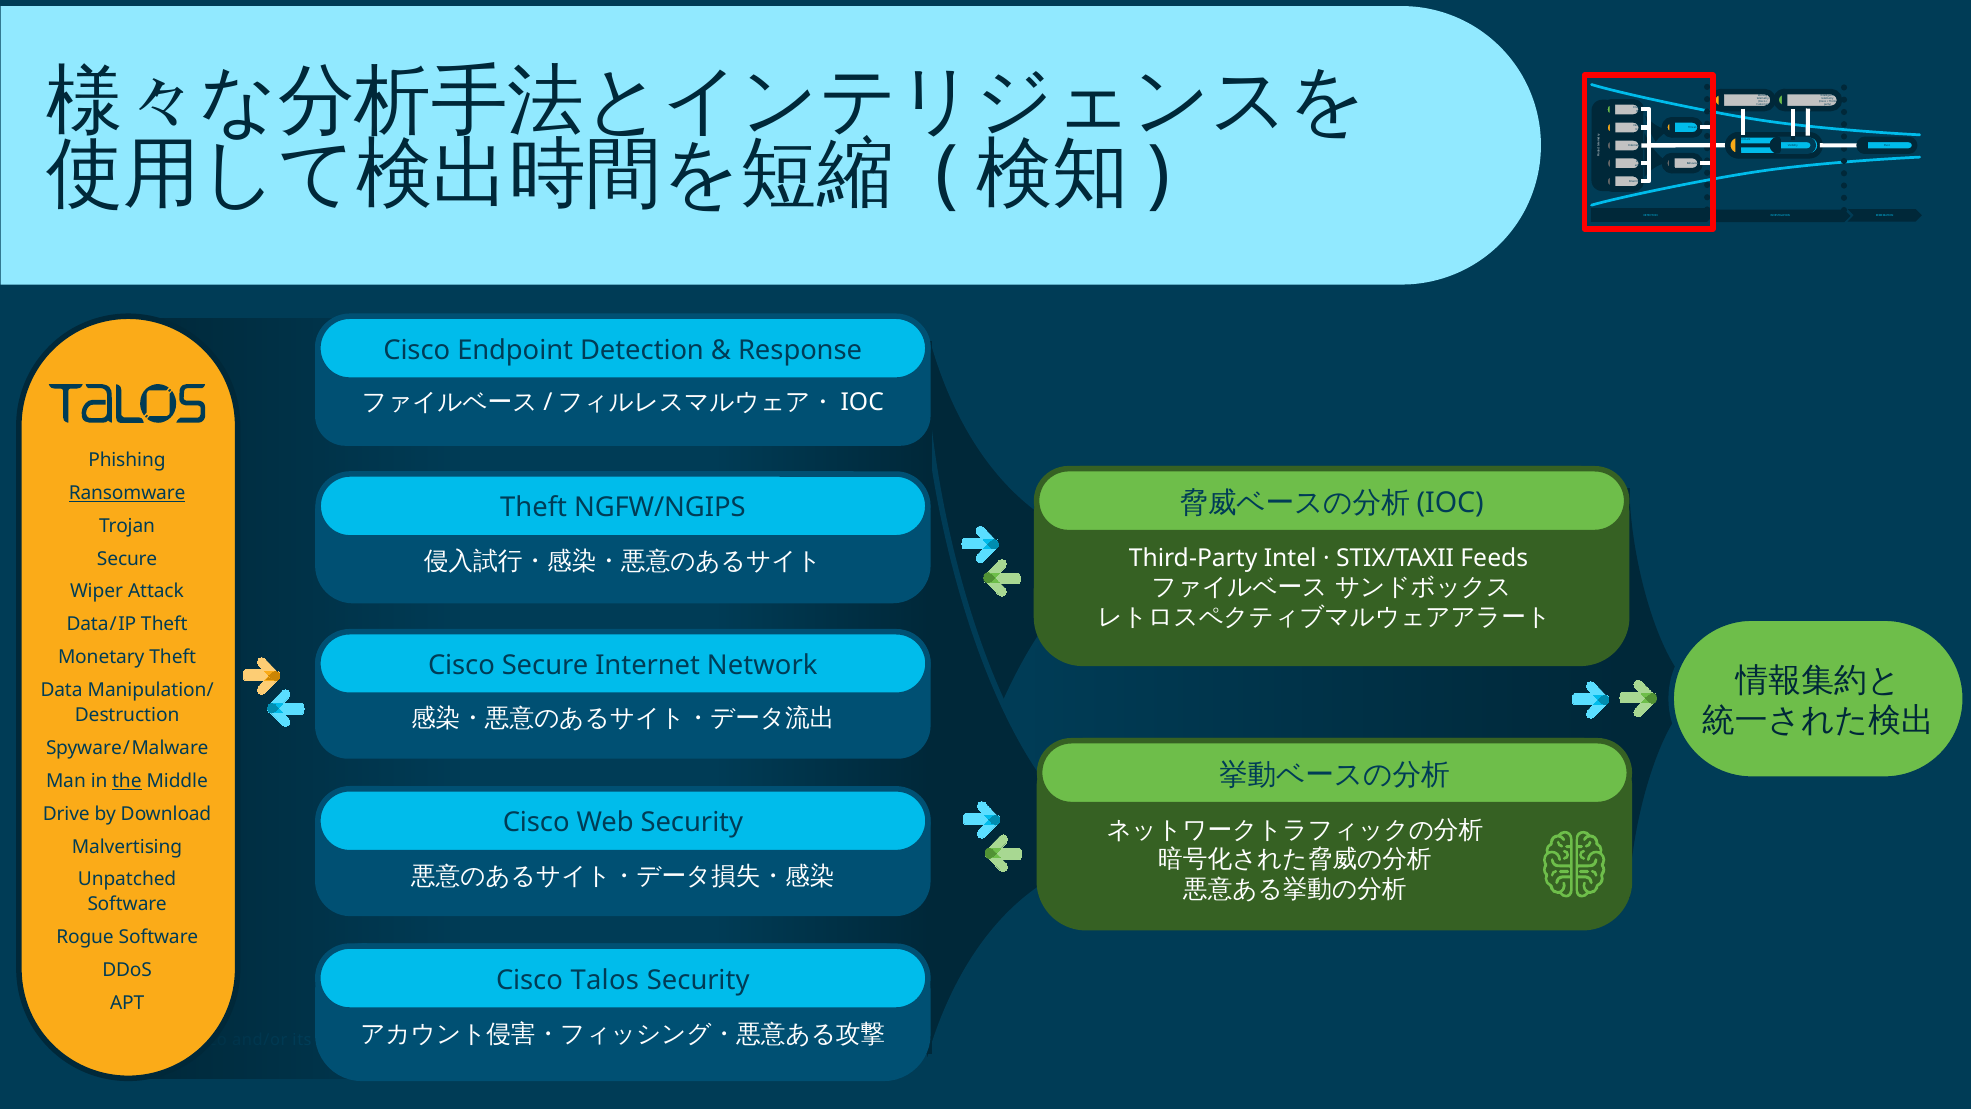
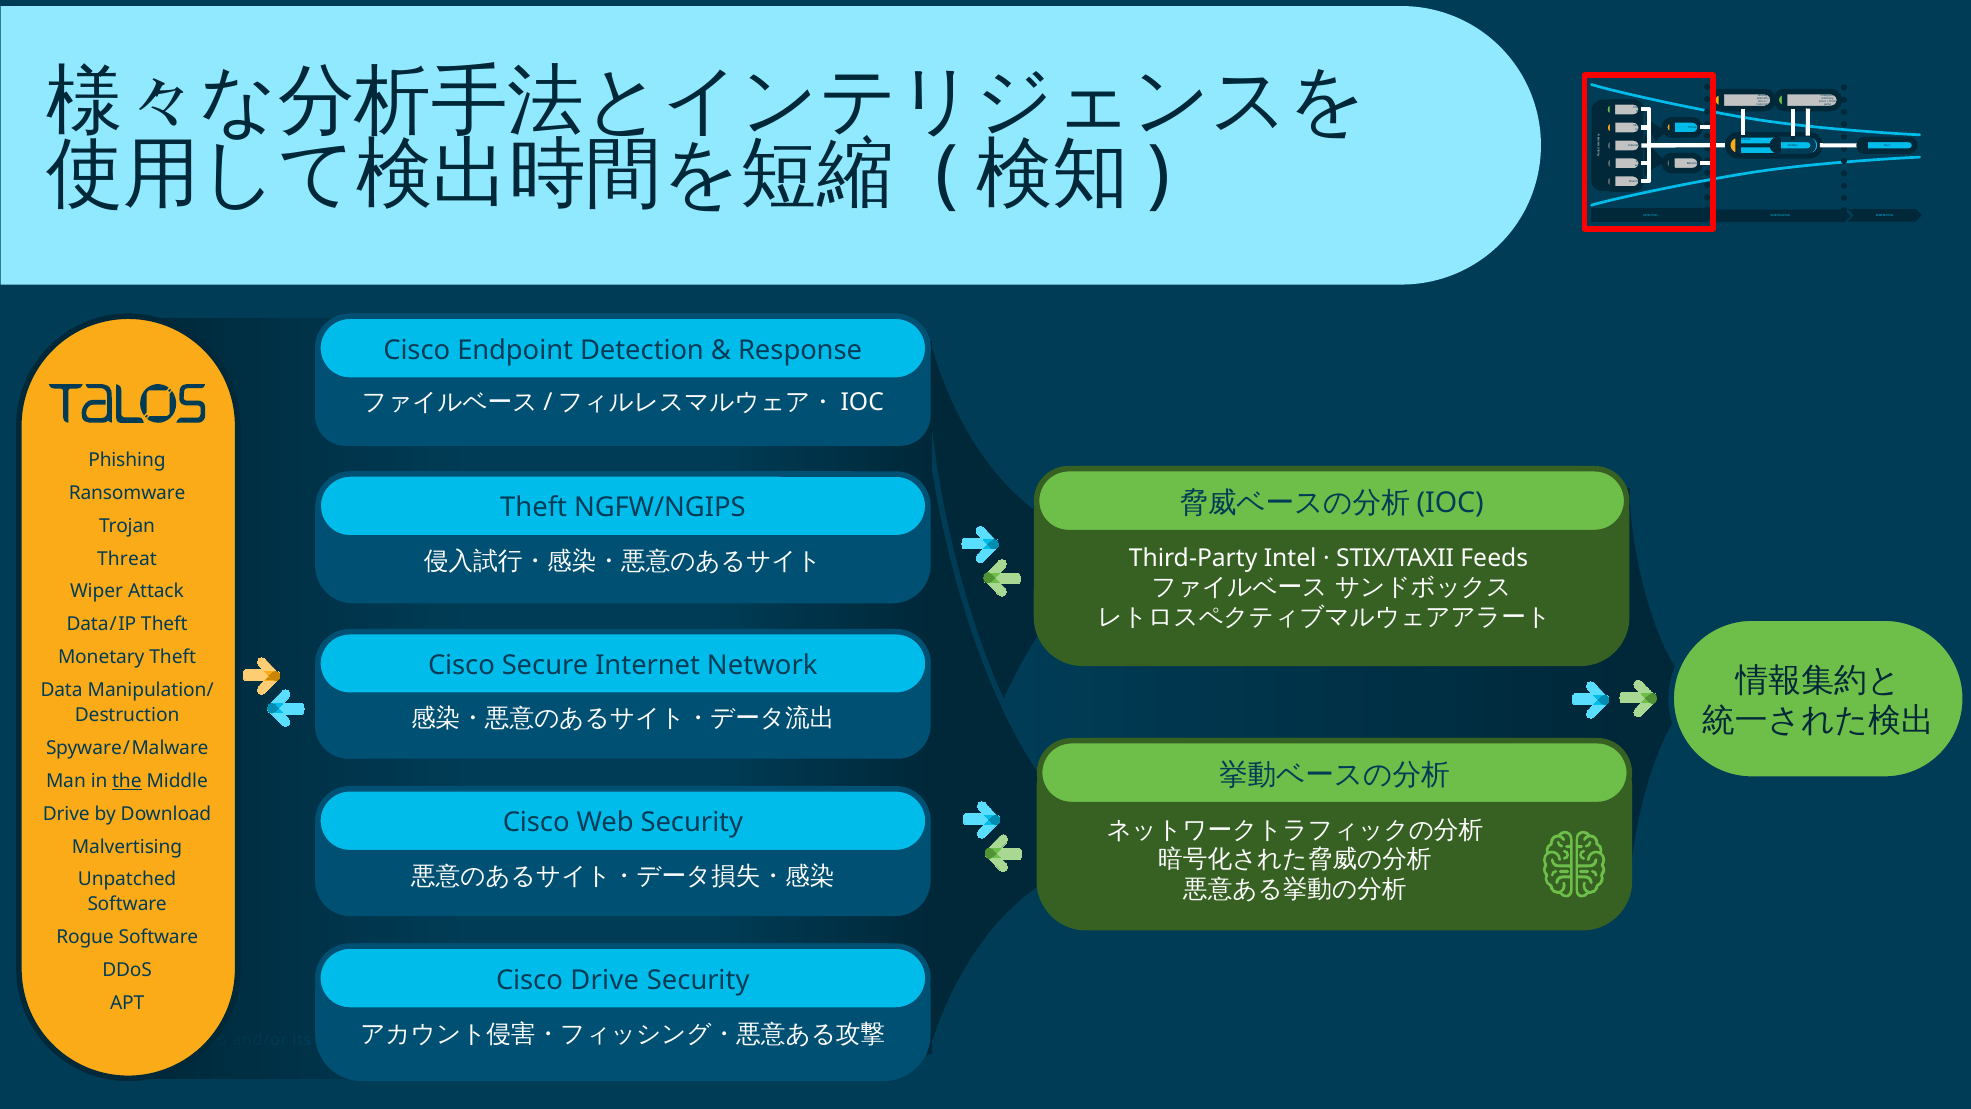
Ransomware underline: present -> none (127, 493)
Secure: Secure -> Threat (127, 559)
Cisco Talos: Talos -> Drive (605, 980)
